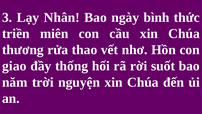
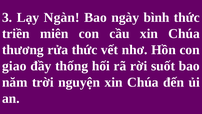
Nhân: Nhân -> Ngàn (62, 17)
rửa thao: thao -> thức (85, 50)
